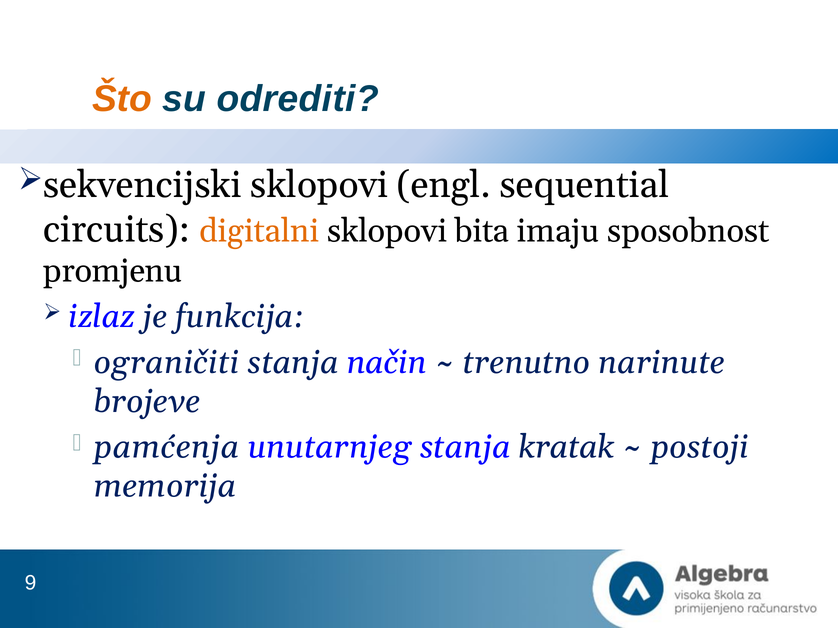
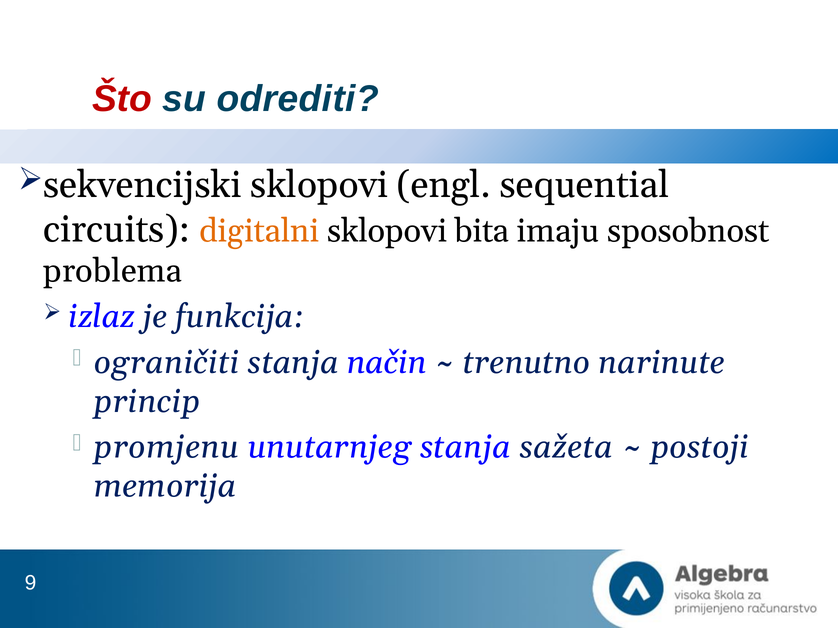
Što colour: orange -> red (122, 99)
promjenu: promjenu -> problema (113, 271)
brojeve: brojeve -> princip (147, 402)
pamćenja: pamćenja -> promjenu (166, 447)
kratak: kratak -> sažeta (566, 447)
